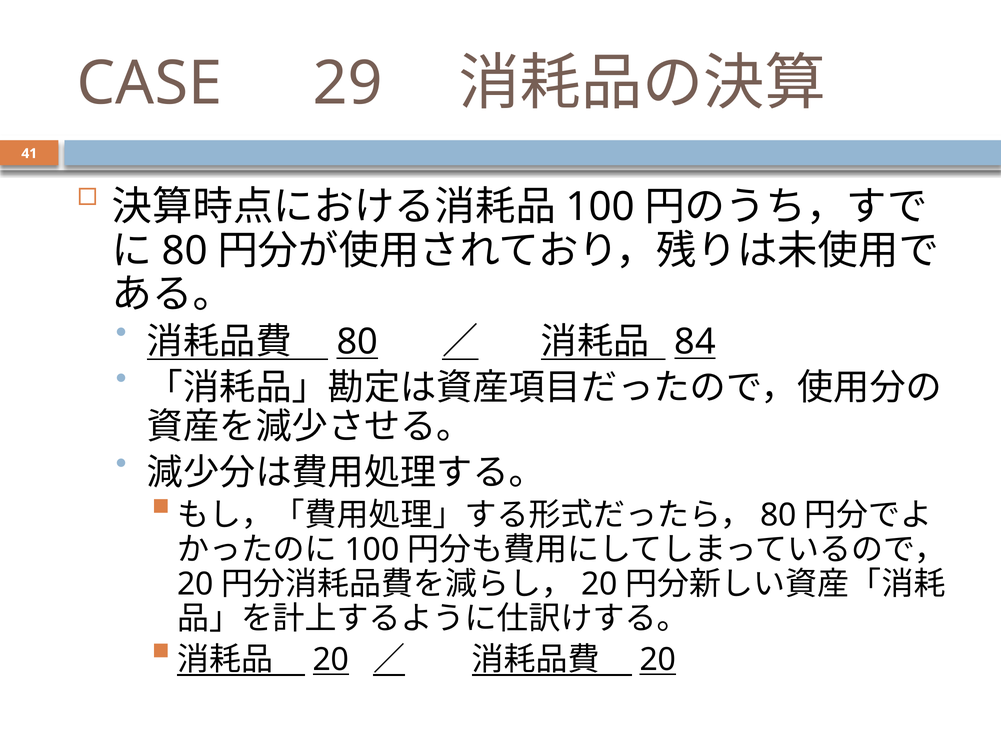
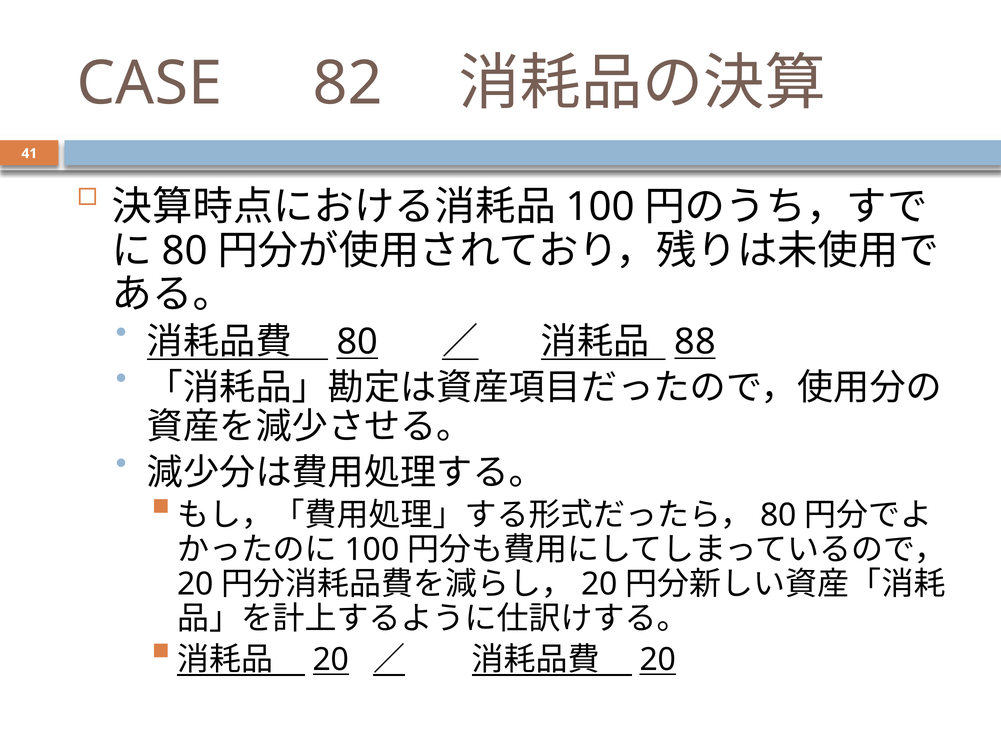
29: 29 -> 82 (348, 84)
84: 84 -> 88 (695, 342)
